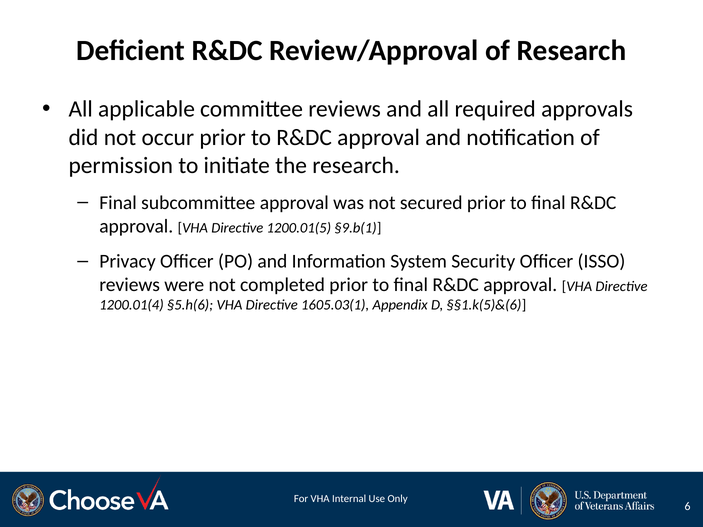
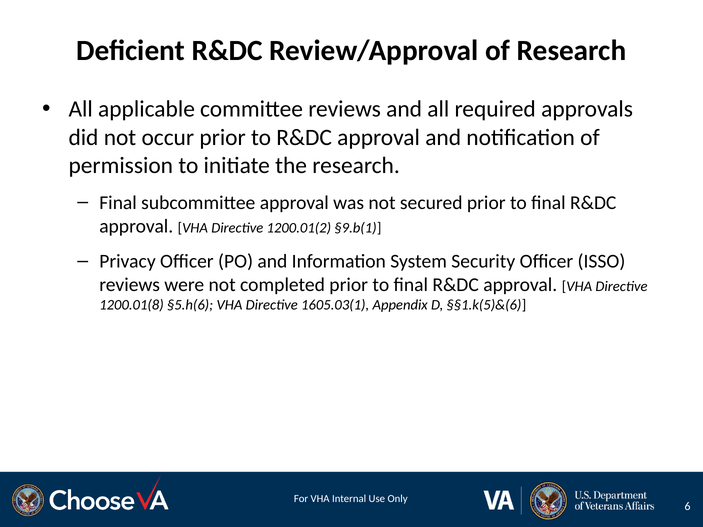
1200.01(5: 1200.01(5 -> 1200.01(2 (299, 228)
1200.01(4: 1200.01(4 -> 1200.01(8 (131, 305)
